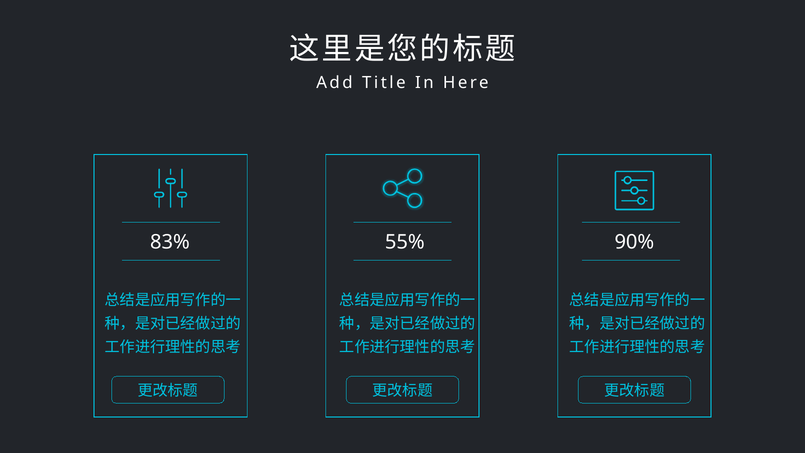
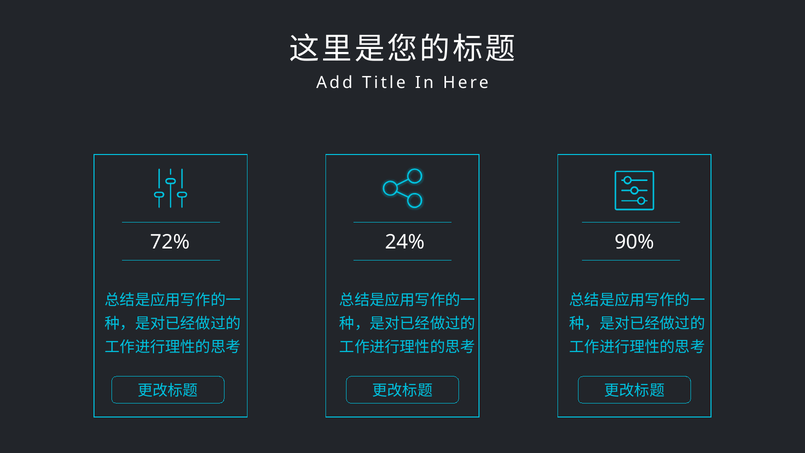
83%: 83% -> 72% (170, 242)
55%: 55% -> 24% (405, 242)
